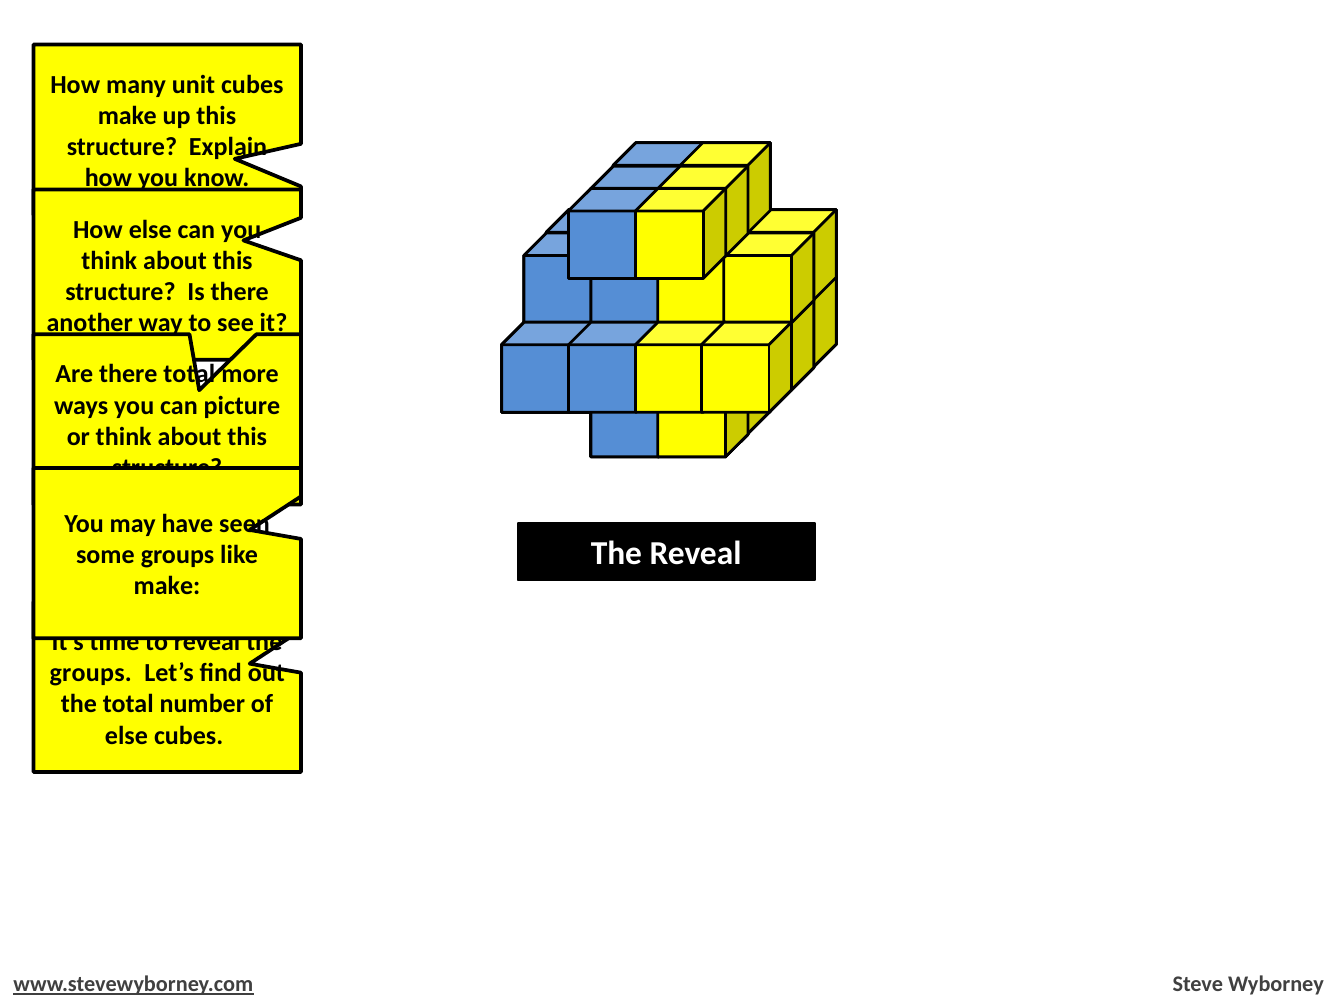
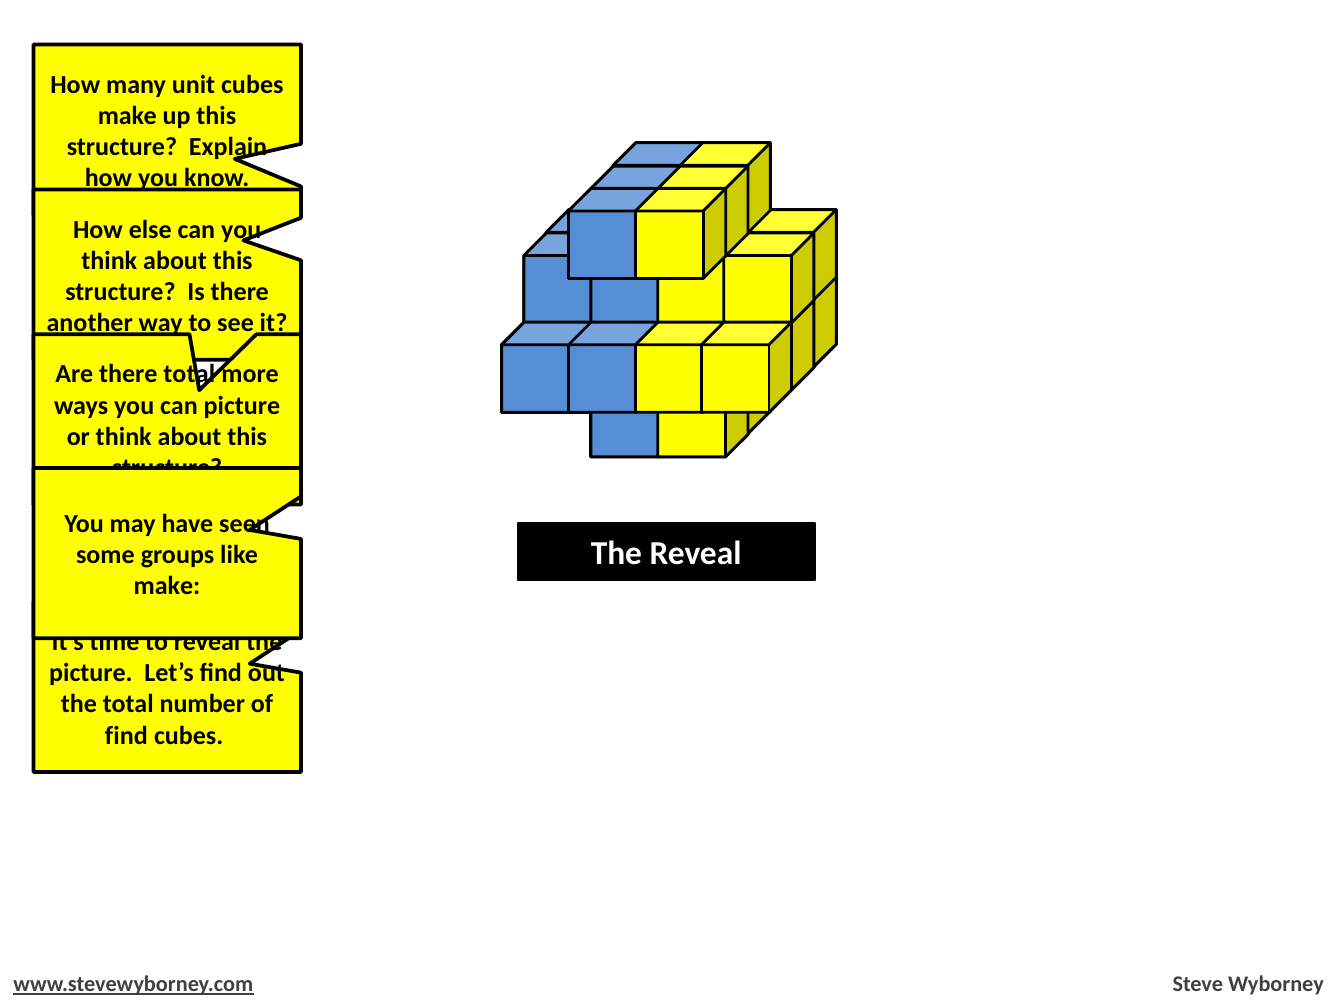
groups: groups -> picture (91, 673)
else: else -> find (126, 736)
